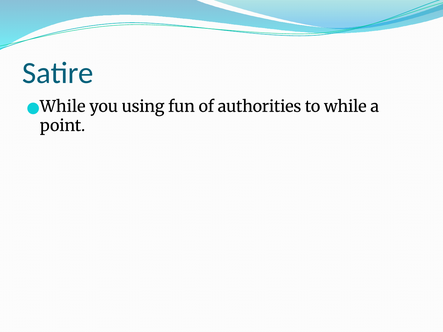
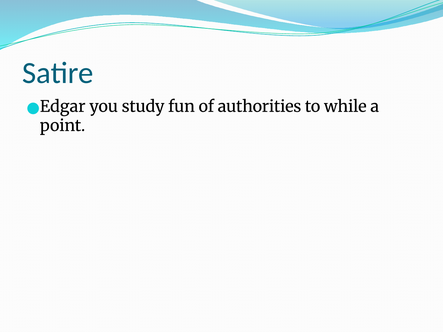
While: While -> Edgar (63, 107)
using: using -> study (143, 107)
